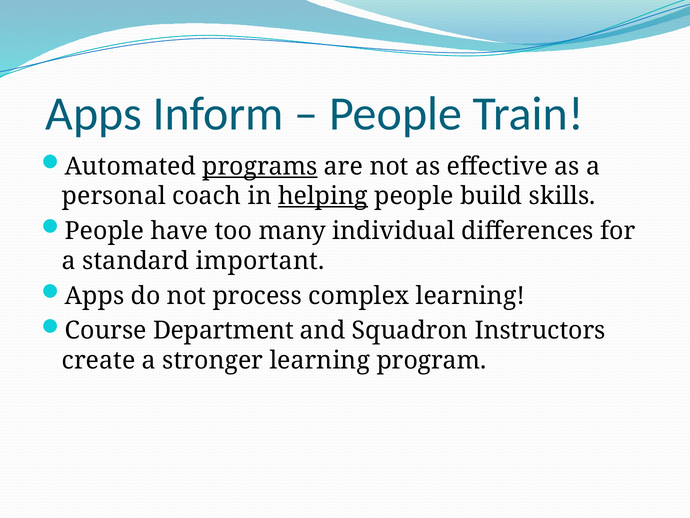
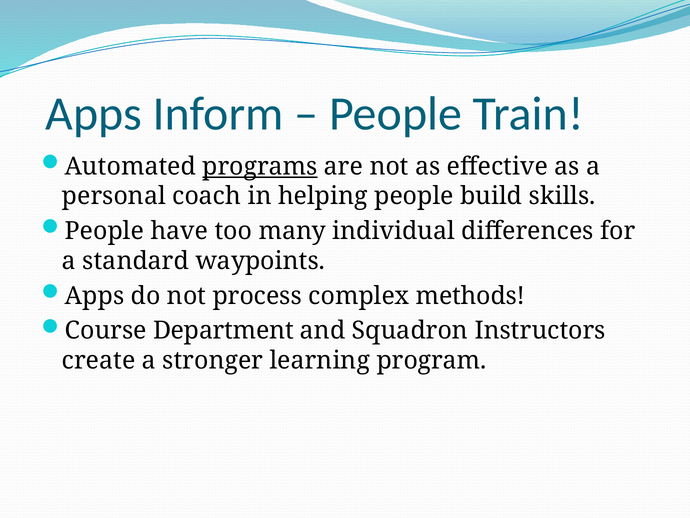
helping underline: present -> none (323, 196)
important: important -> waypoints (260, 261)
complex learning: learning -> methods (470, 296)
